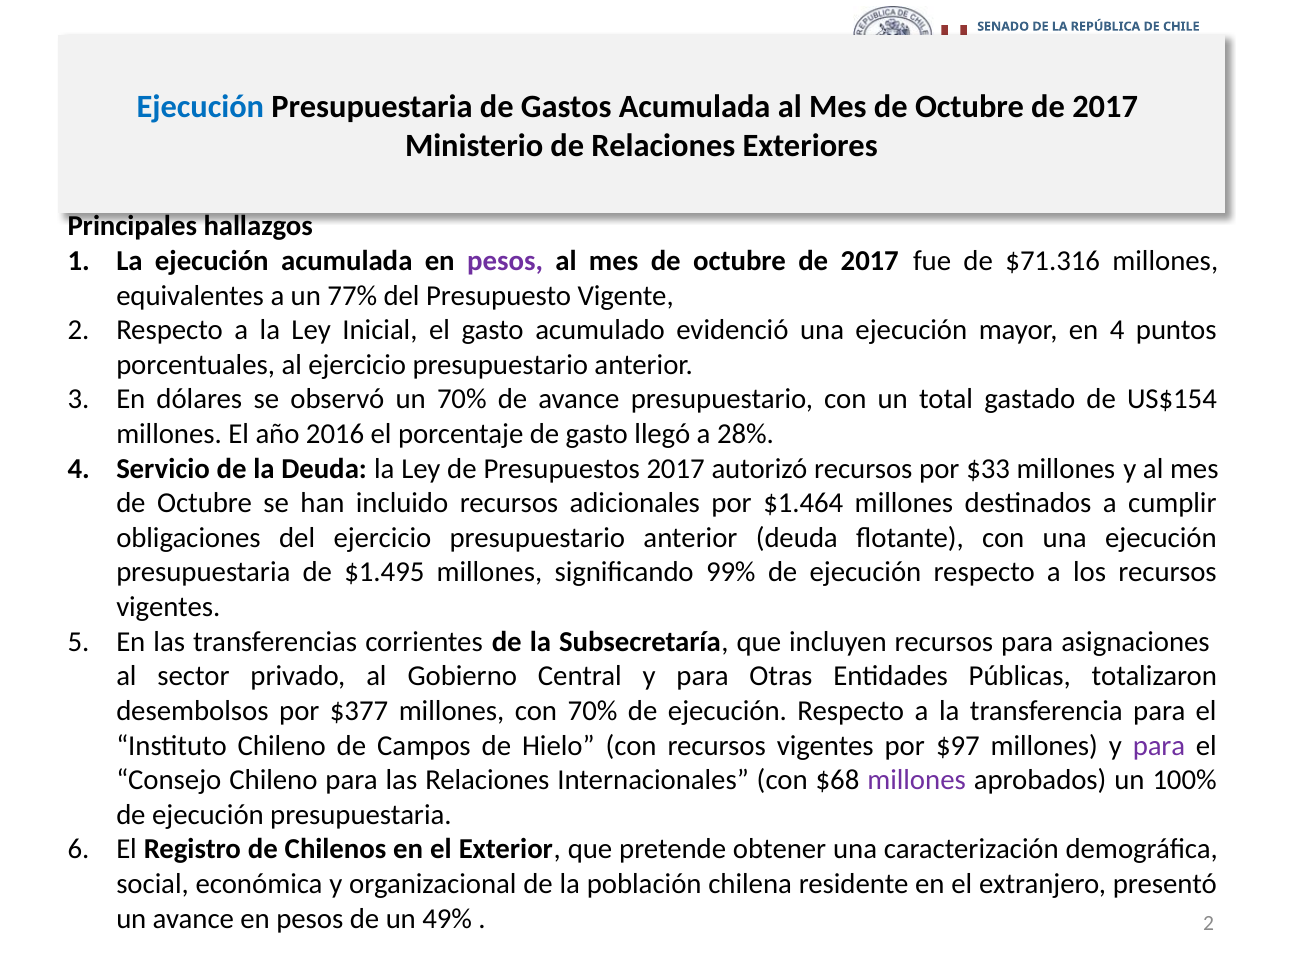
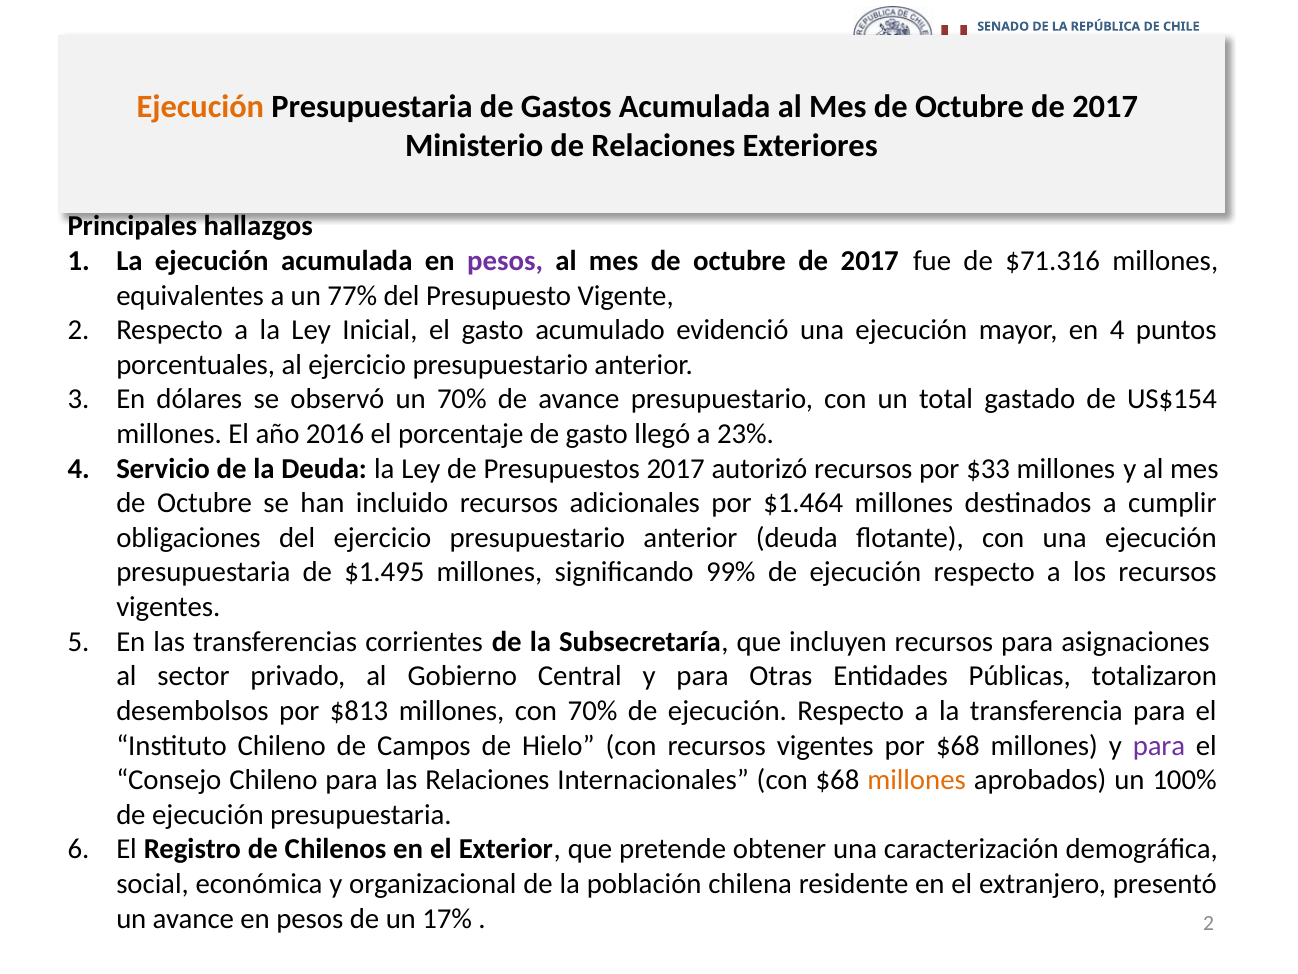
Ejecución colour: blue -> orange (200, 107)
28%: 28% -> 23% (746, 434)
$377: $377 -> $813 (359, 711)
por $97: $97 -> $68 (958, 745)
millones colour: purple -> orange (917, 780)
49%: 49% -> 17% (447, 918)
